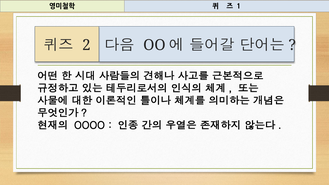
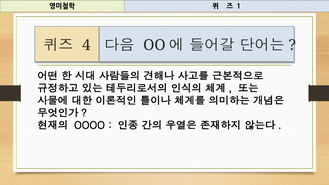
2: 2 -> 4 (86, 45)
